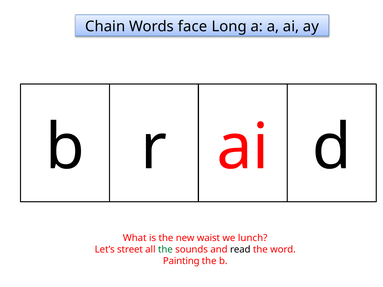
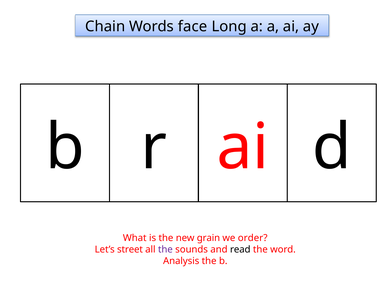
waist: waist -> grain (208, 238)
lunch: lunch -> order (253, 238)
the colour: green -> purple (165, 250)
Painting: Painting -> Analysis (181, 261)
